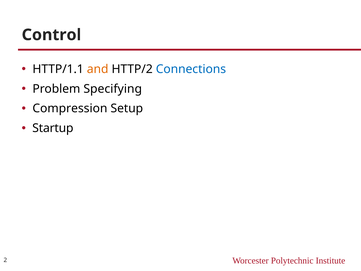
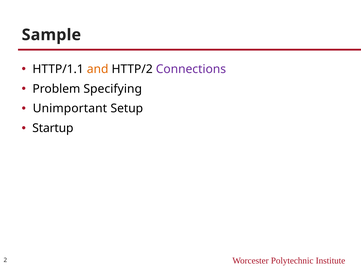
Control: Control -> Sample (51, 35)
Connections colour: blue -> purple (191, 69)
Compression: Compression -> Unimportant (70, 108)
